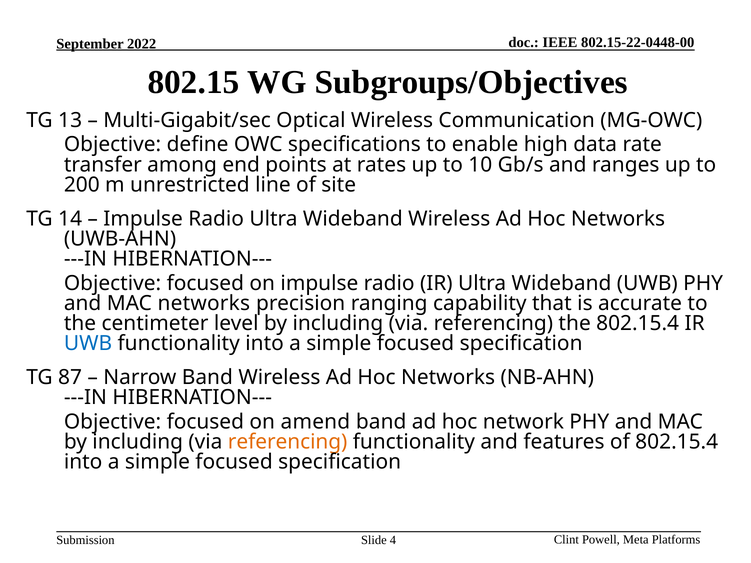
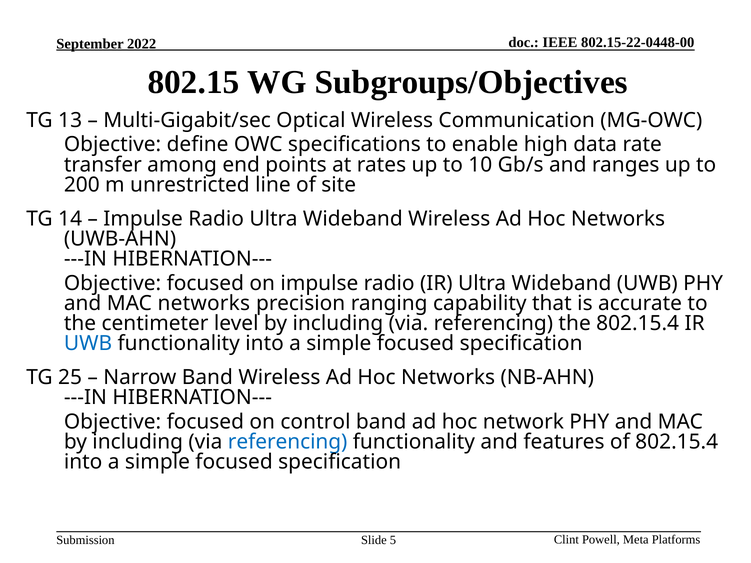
87: 87 -> 25 (70, 378)
amend: amend -> control (315, 422)
referencing colour: orange -> blue (288, 442)
4: 4 -> 5 (393, 540)
